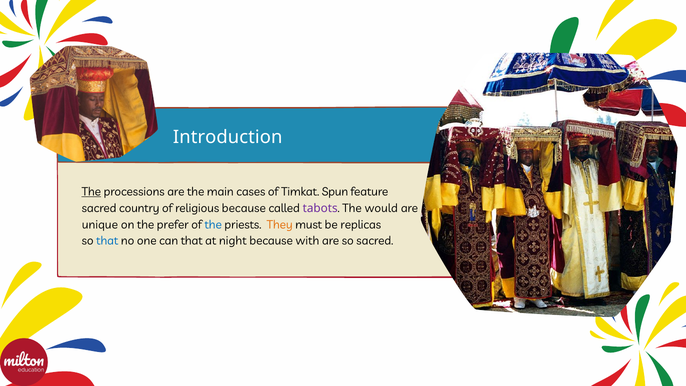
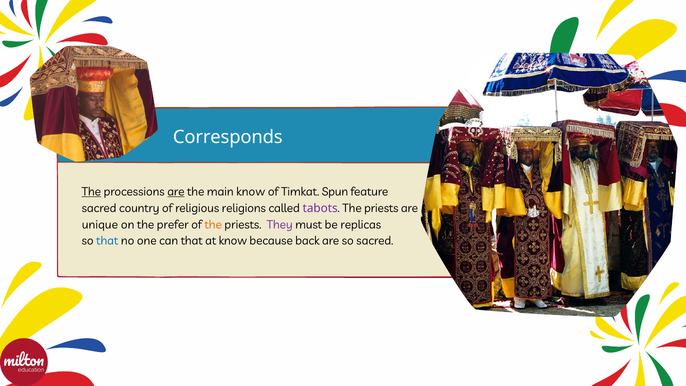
Introduction: Introduction -> Corresponds (228, 137)
are underline: none -> present (176, 192)
main cases: cases -> know (251, 192)
religious because: because -> religions (244, 208)
would: would -> priests (381, 208)
the colour: blue -> orange (213, 225)
They colour: orange -> purple (280, 225)
at night: night -> know (233, 241)
with: with -> back (307, 241)
